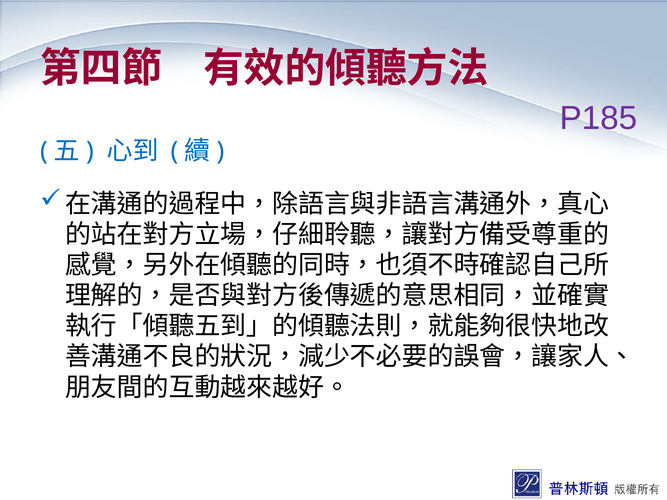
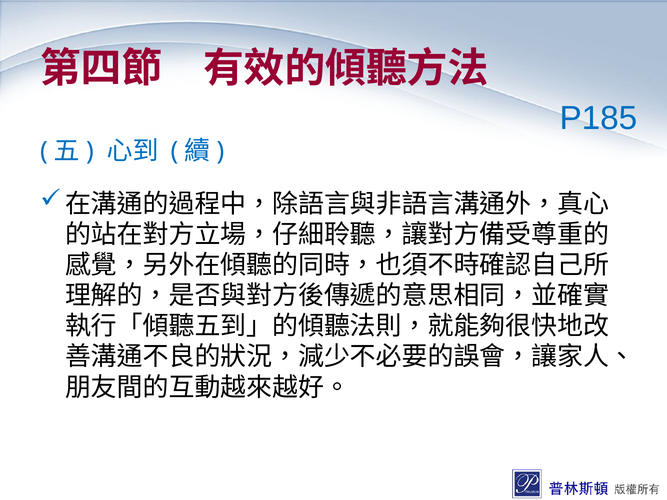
P185 colour: purple -> blue (598, 118)
